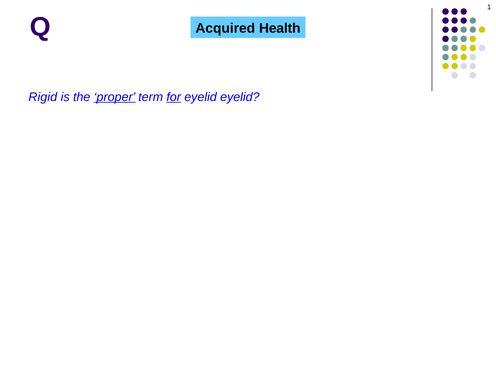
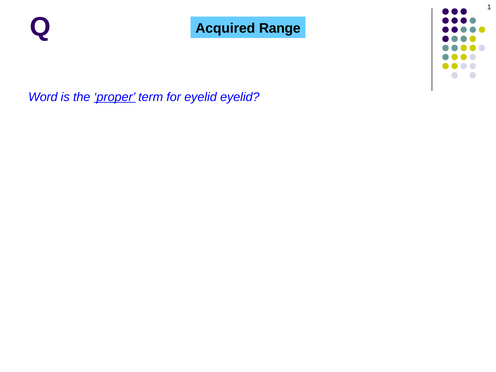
Health: Health -> Range (280, 28)
Rigid: Rigid -> Word (43, 97)
for underline: present -> none (174, 97)
